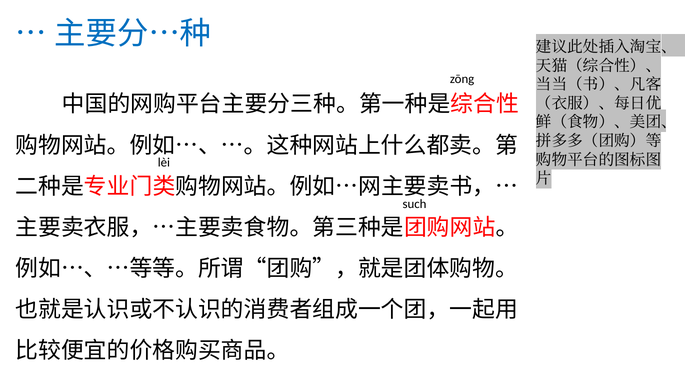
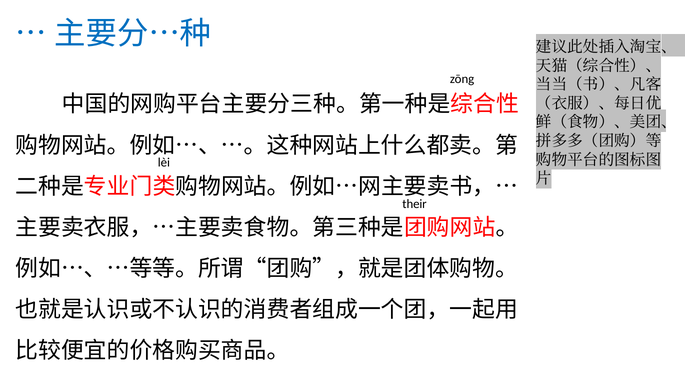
such: such -> their (415, 204)
